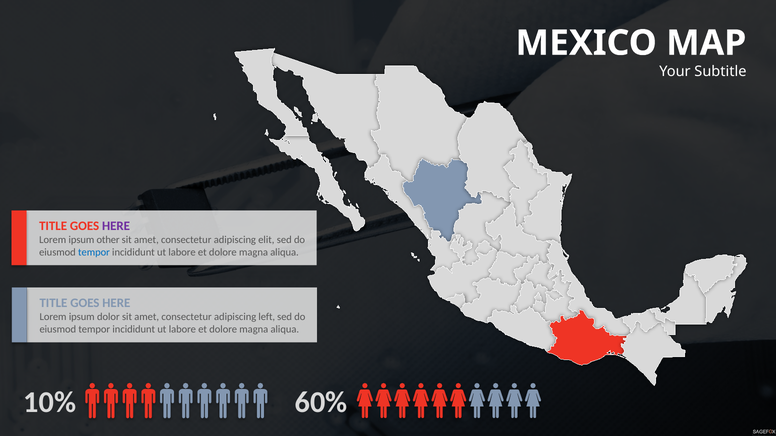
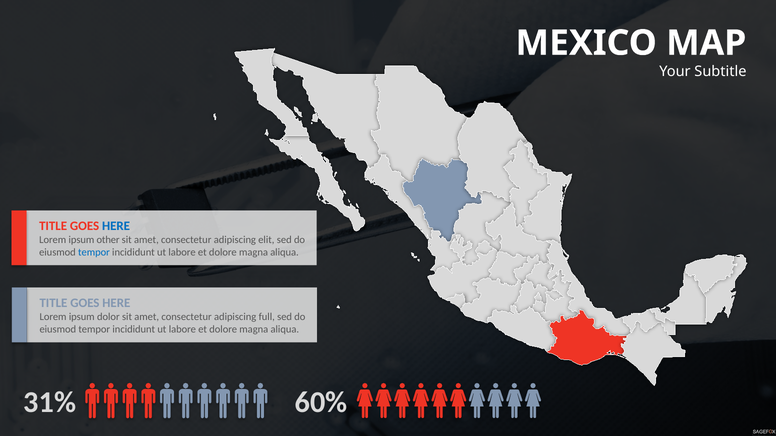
HERE colour: purple -> blue (116, 226)
left: left -> full (267, 317)
10%: 10% -> 31% (50, 403)
